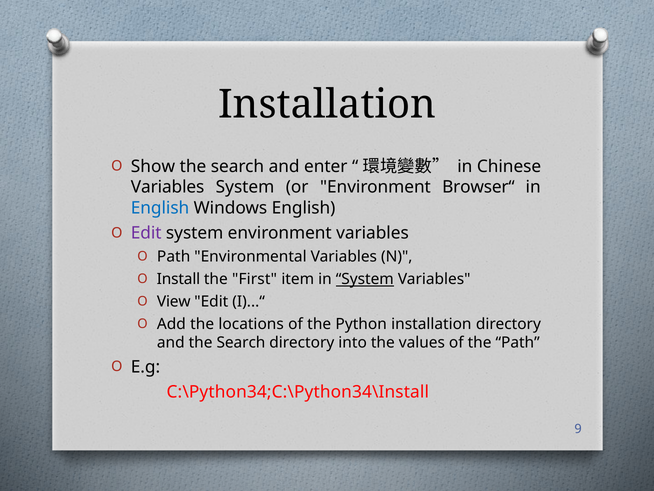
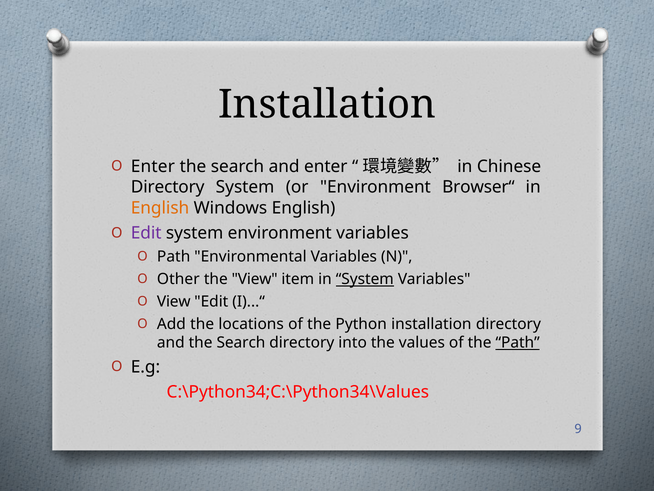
Show: Show -> Enter (153, 166)
Variables: Variables -> Directory (168, 187)
English colour: blue -> orange (160, 208)
Install: Install -> Other (178, 279)
the First: First -> View (255, 279)
Path underline: none -> present (518, 342)
C:\Python34;C:\Python34\Install: C:\Python34;C:\Python34\Install -> C:\Python34;C:\Python34\Values (298, 392)
